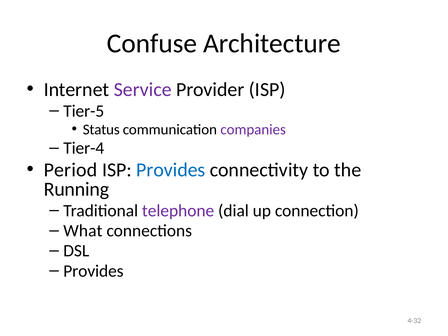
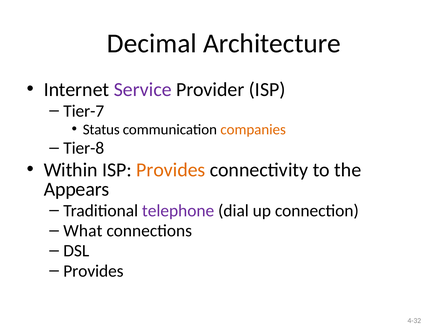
Confuse: Confuse -> Decimal (152, 43)
Tier-5: Tier-5 -> Tier-7 (84, 111)
companies colour: purple -> orange (253, 129)
Tier-4: Tier-4 -> Tier-8 (84, 148)
Period: Period -> Within (71, 170)
Provides colour: blue -> orange (171, 170)
Running: Running -> Appears (77, 189)
